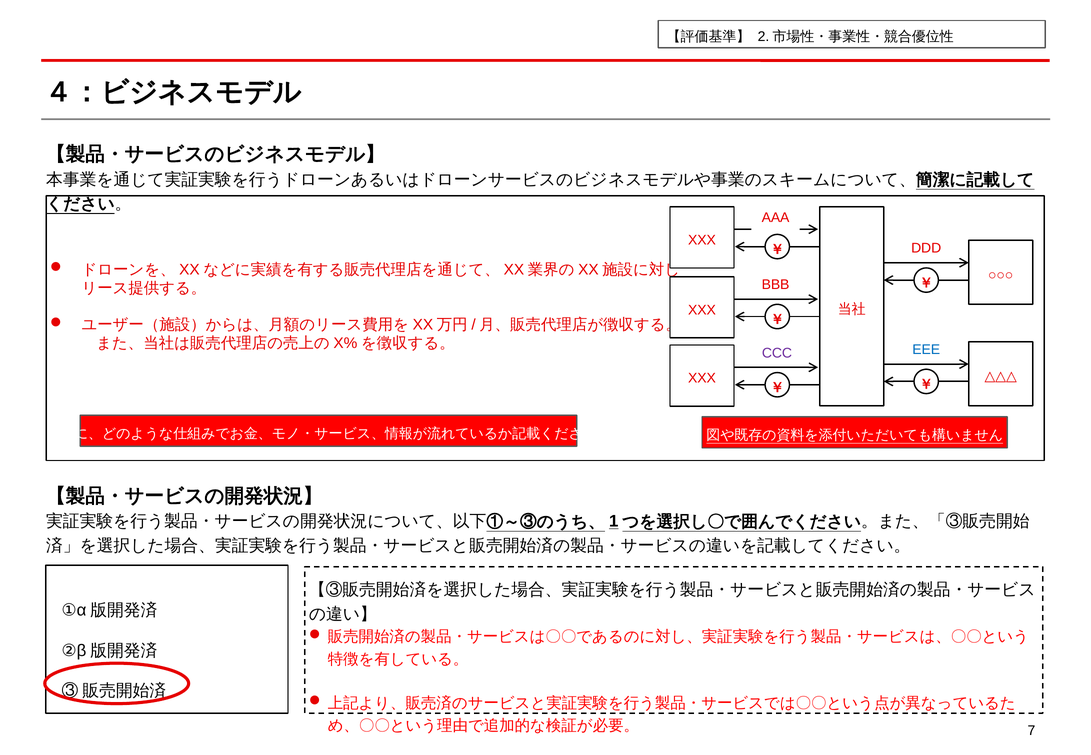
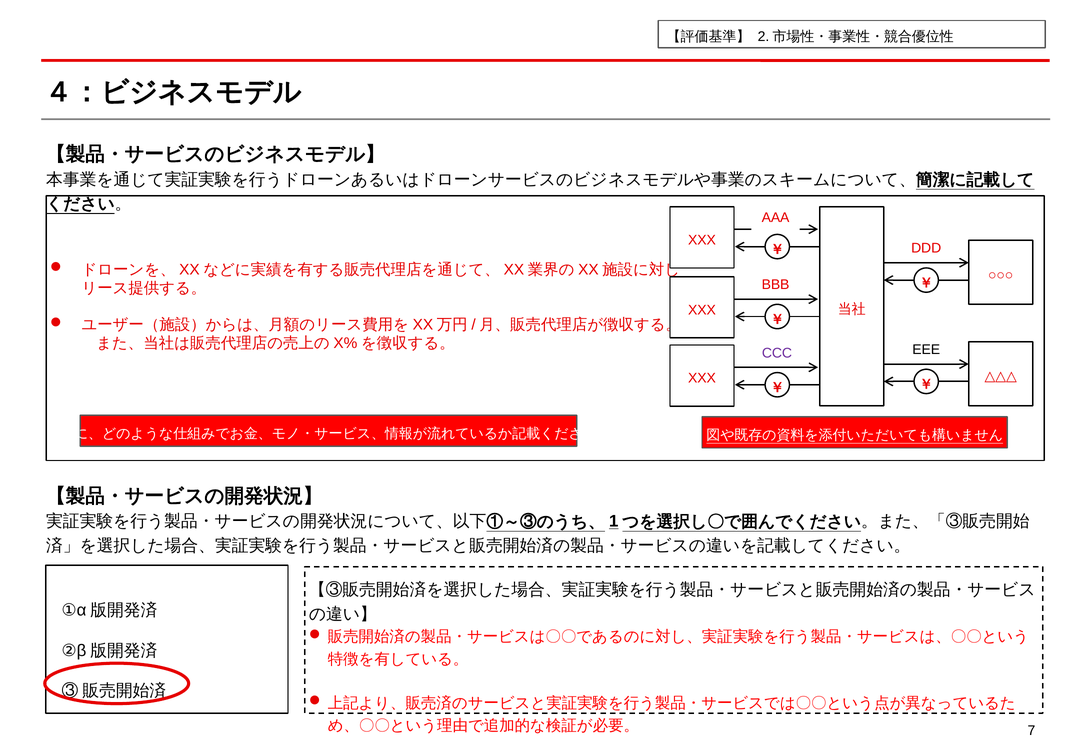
EEE colour: blue -> black (926, 350)
